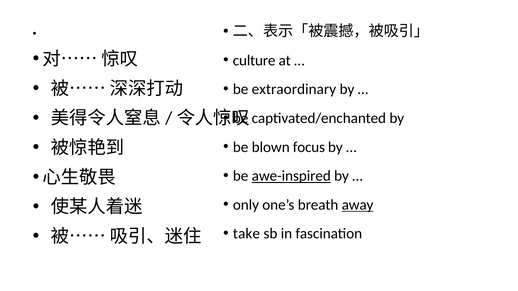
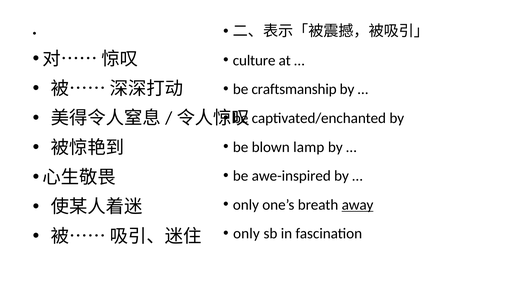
extraordinary: extraordinary -> craftsmanship (294, 89)
focus: focus -> lamp (309, 147)
awe-inspired underline: present -> none (291, 176)
take: take -> only (246, 234)
